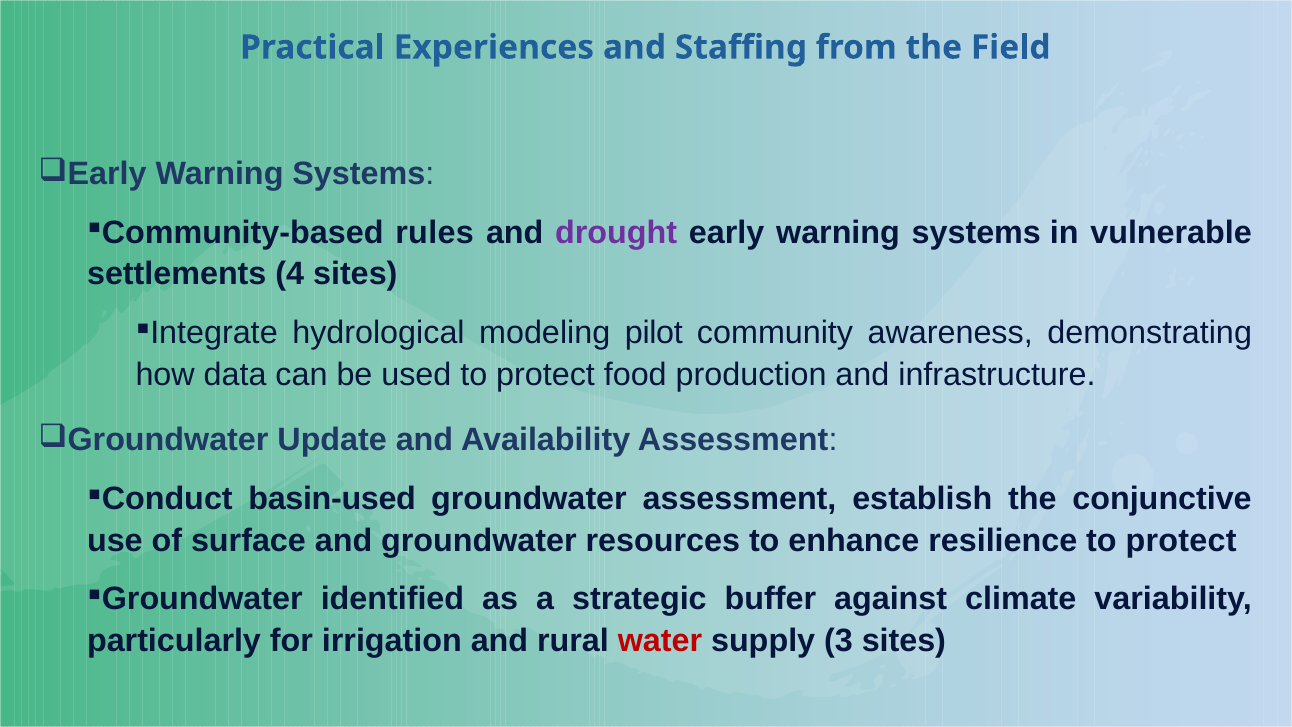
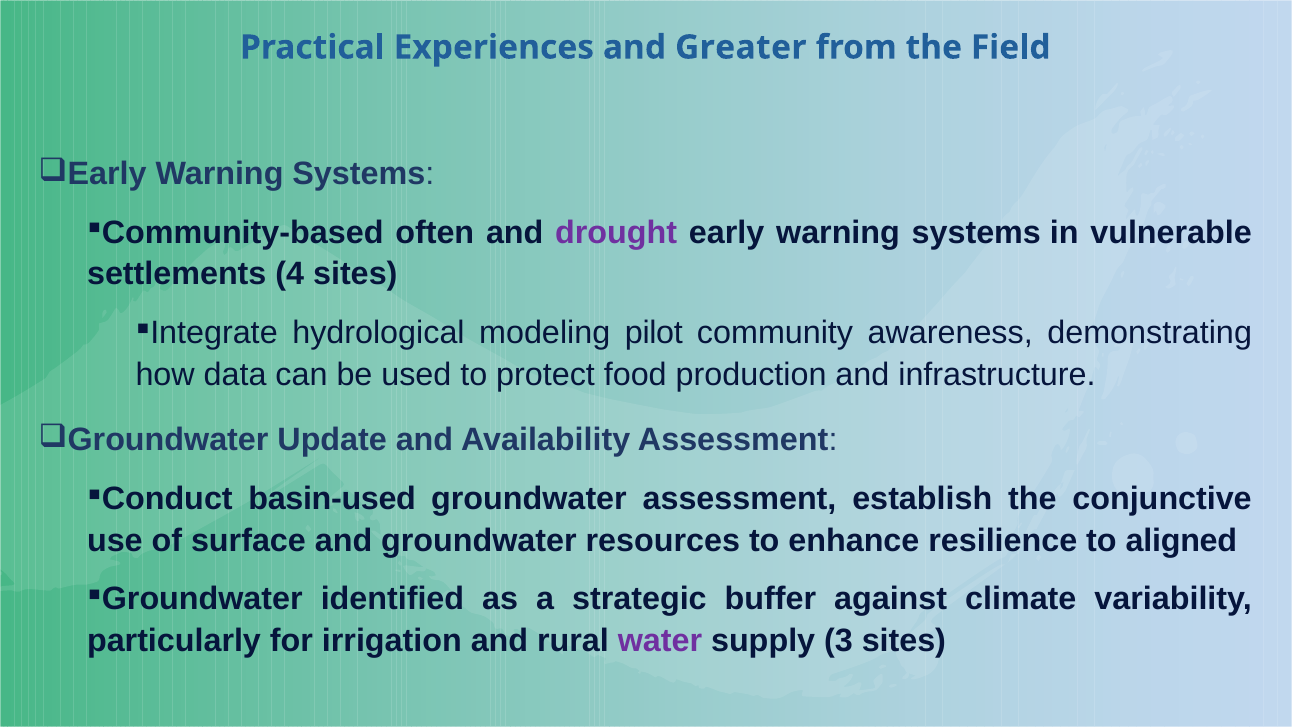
Staffing: Staffing -> Greater (741, 47)
rules: rules -> often (435, 233)
resilience to protect: protect -> aligned (1181, 540)
water colour: red -> purple (660, 641)
